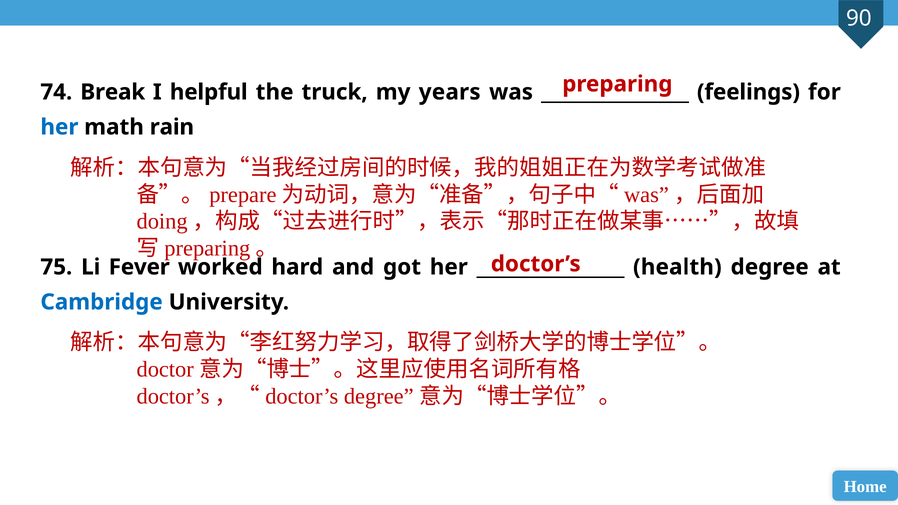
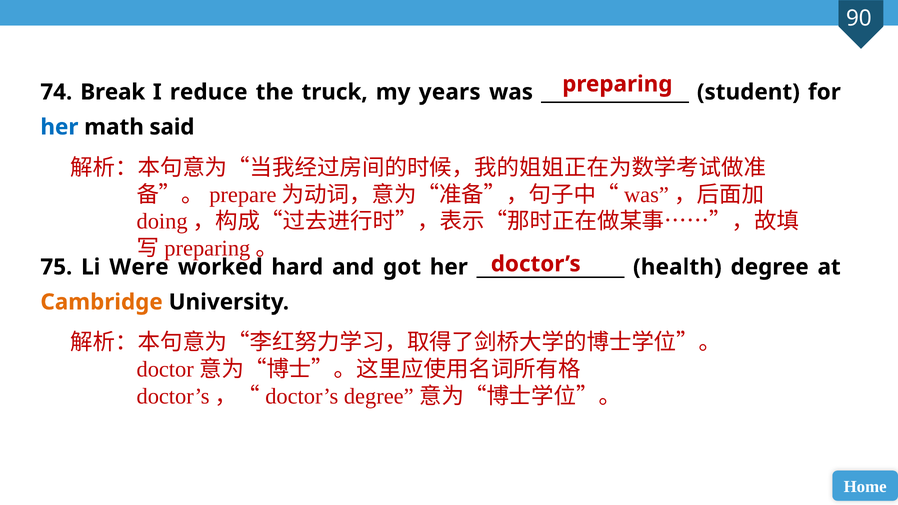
helpful: helpful -> reduce (209, 92)
feelings: feelings -> student (748, 92)
rain: rain -> said (172, 127)
Fever: Fever -> Were (139, 267)
Cambridge colour: blue -> orange (102, 302)
